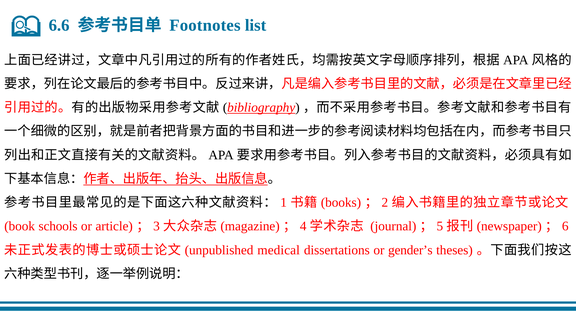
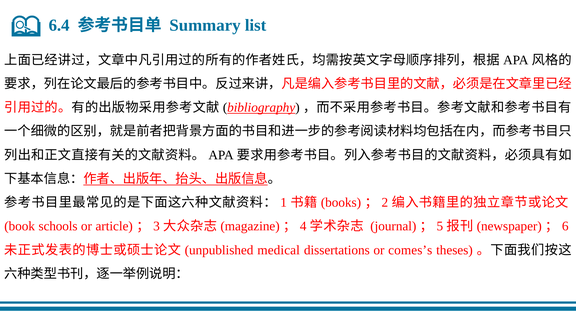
6.6: 6.6 -> 6.4 (59, 25)
Footnotes: Footnotes -> Summary (205, 25)
gender’s: gender’s -> comes’s (410, 250)
